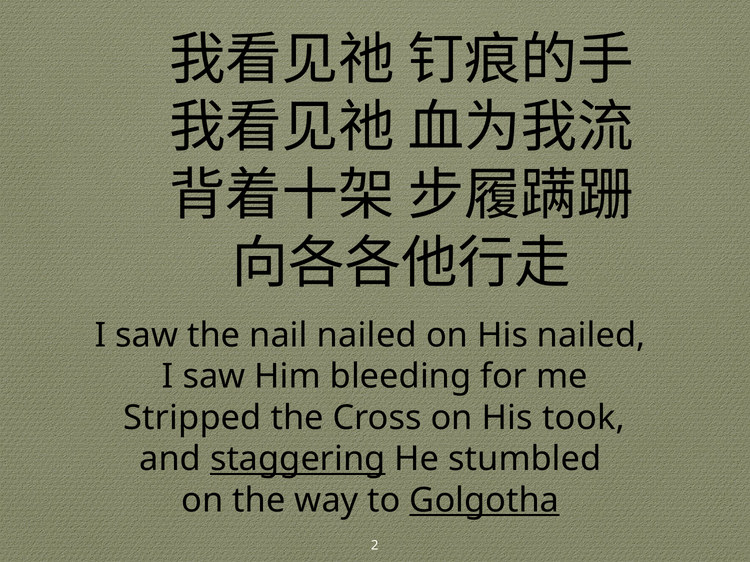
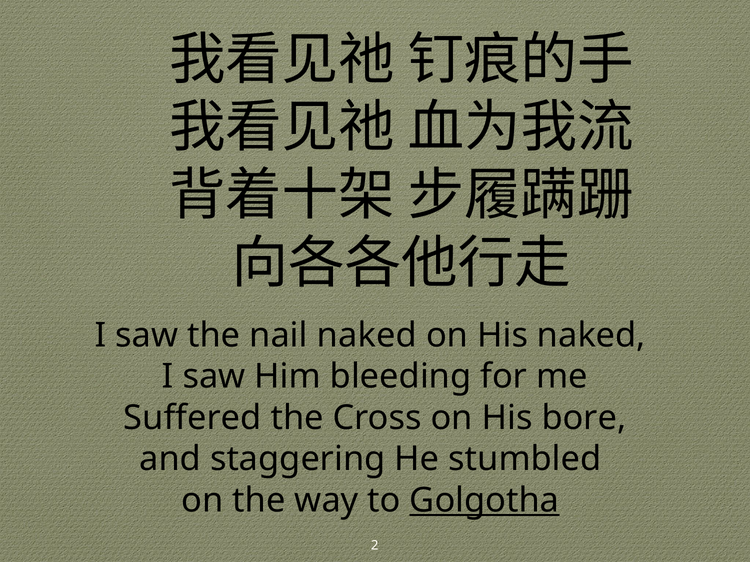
nail nailed: nailed -> naked (367, 335)
His nailed: nailed -> naked (591, 335)
Stripped: Stripped -> Suffered (192, 418)
took: took -> bore (584, 418)
staggering underline: present -> none (298, 459)
